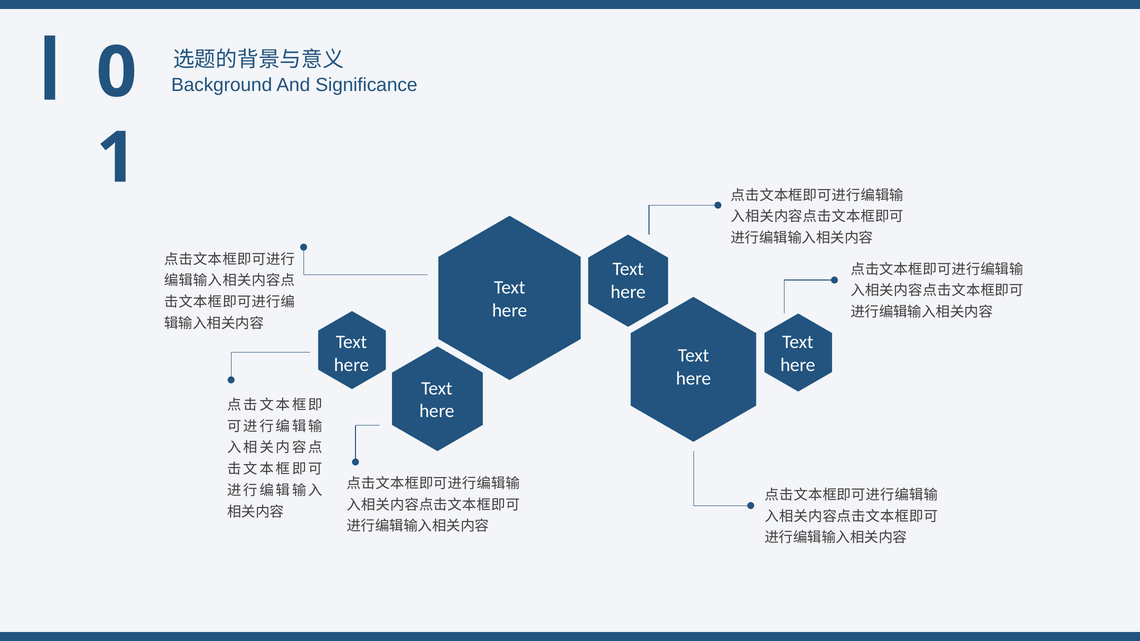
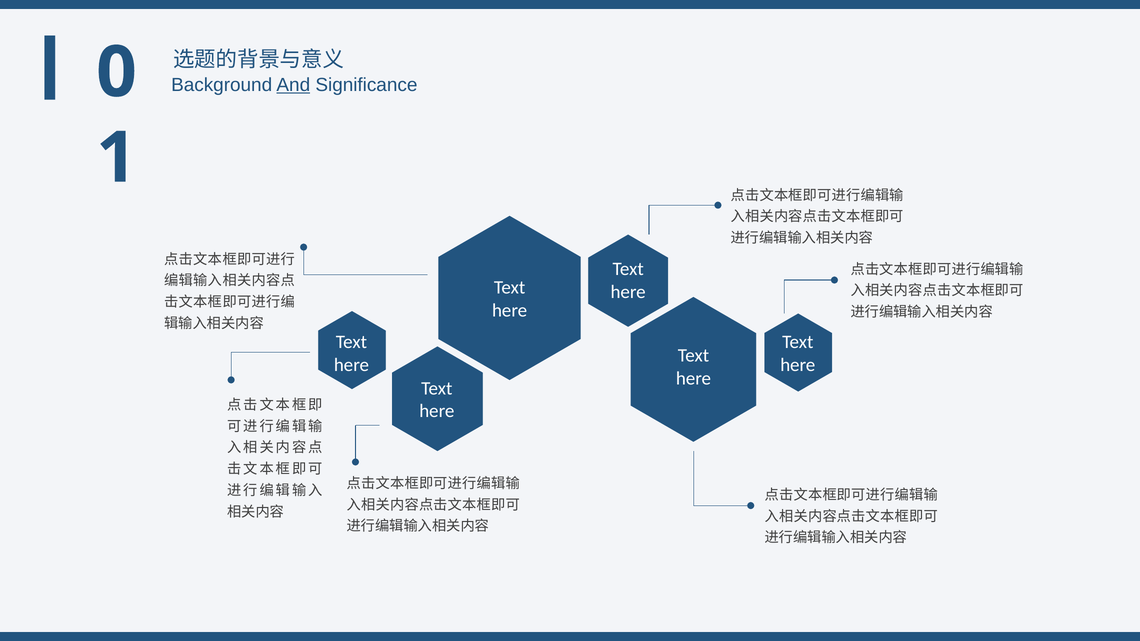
And underline: none -> present (293, 85)
